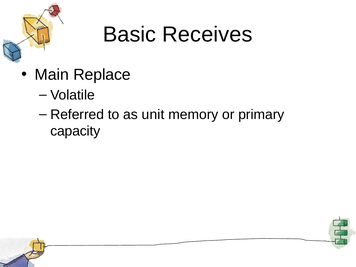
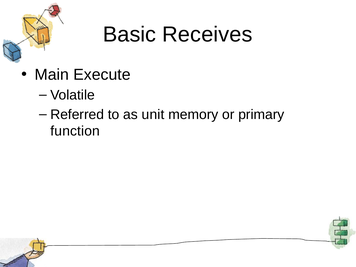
Replace: Replace -> Execute (102, 75)
capacity: capacity -> function (75, 131)
